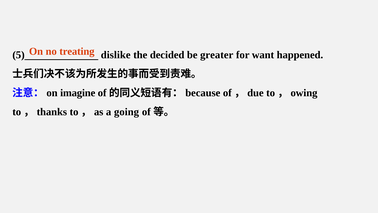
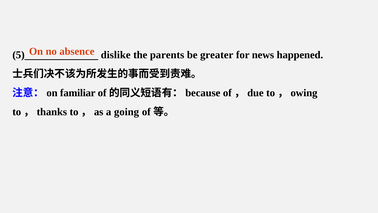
treating: treating -> absence (77, 51)
decided: decided -> parents (167, 55)
want: want -> news (263, 55)
imagine: imagine -> familiar (78, 93)
